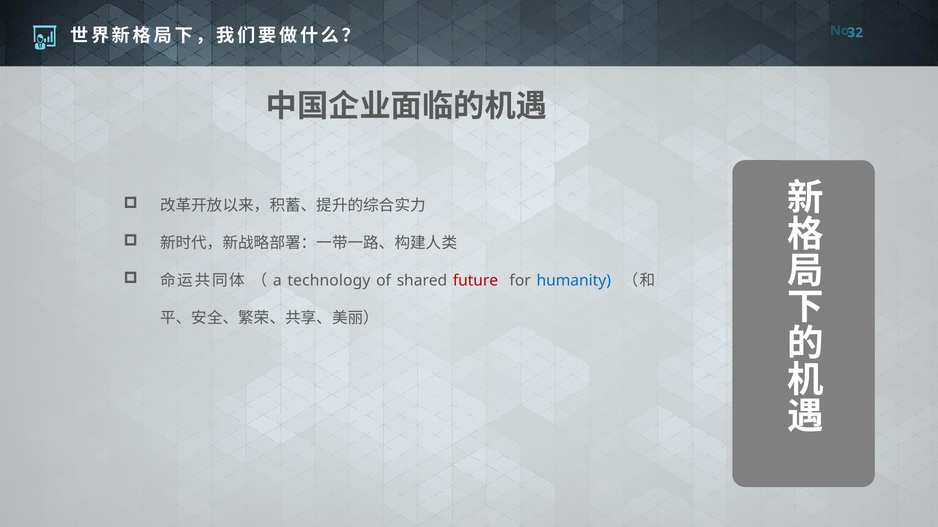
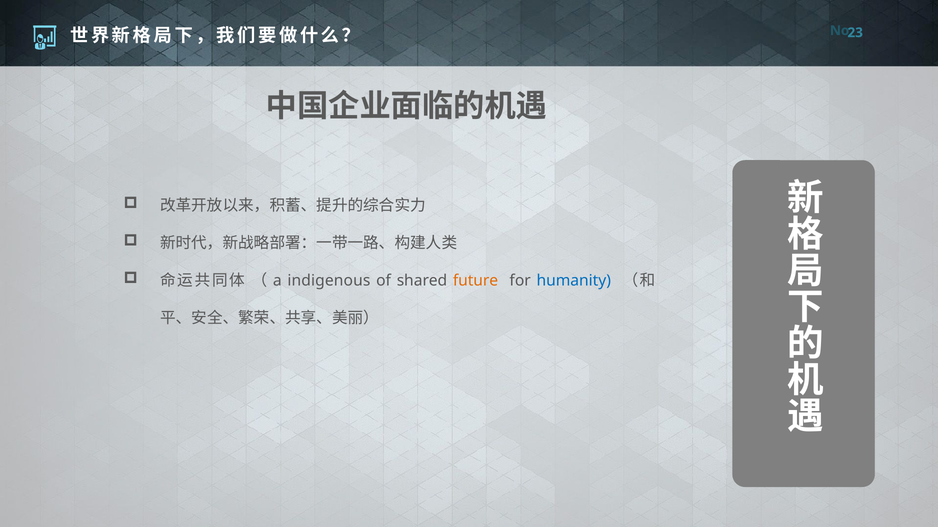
32: 32 -> 23 (855, 33)
technology: technology -> indigenous (329, 281)
future colour: red -> orange (476, 281)
